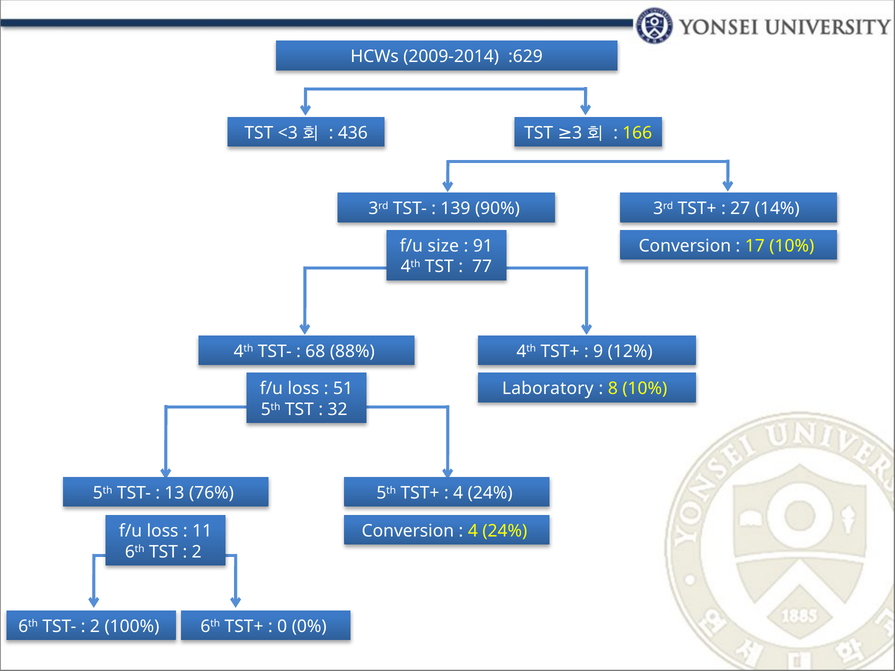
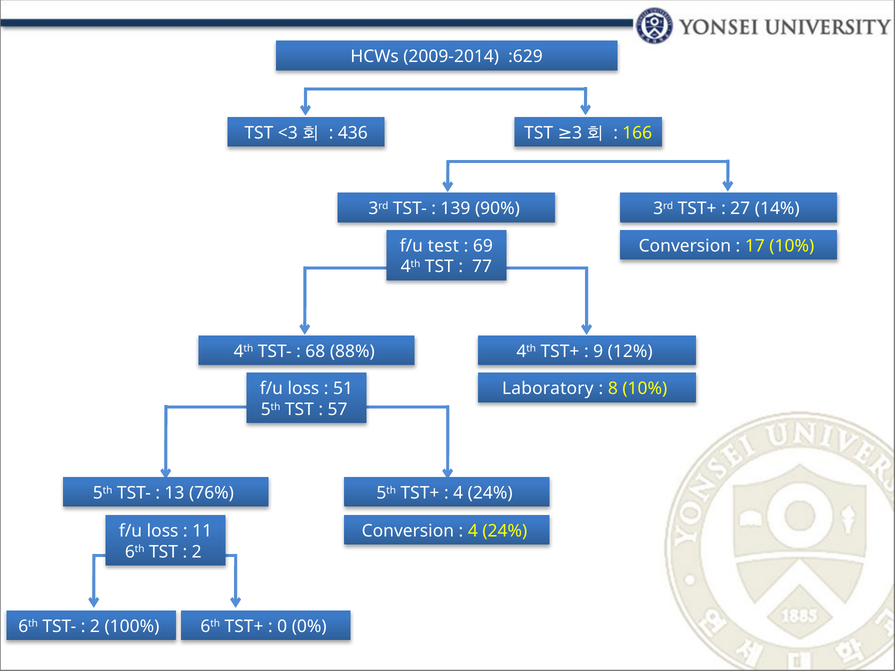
size: size -> test (443, 246)
91: 91 -> 69 (483, 246)
32: 32 -> 57 (338, 410)
